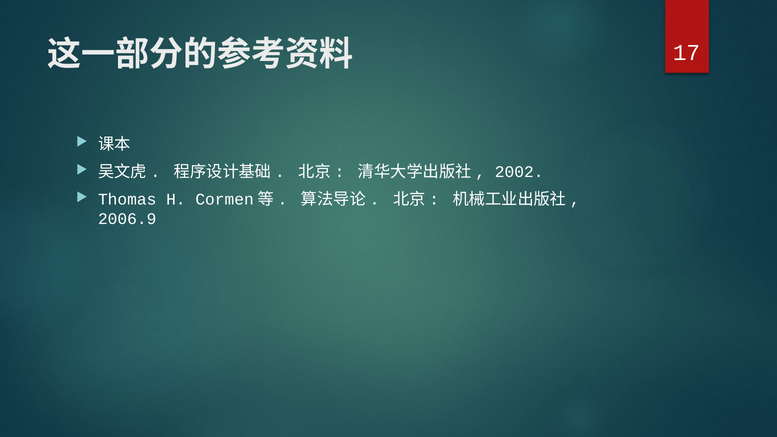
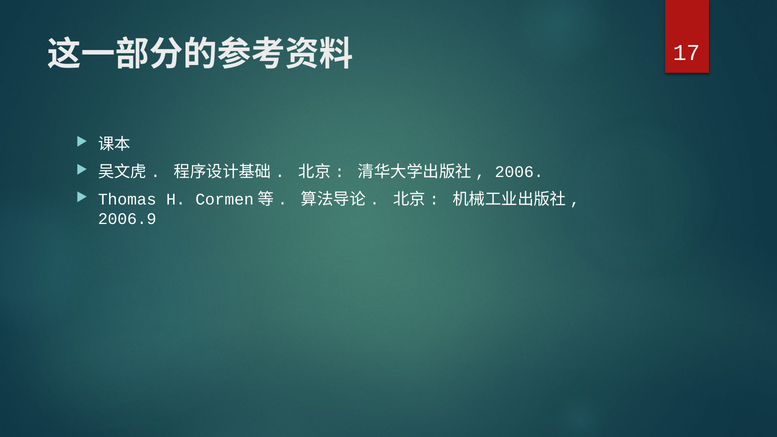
2002: 2002 -> 2006 (519, 172)
